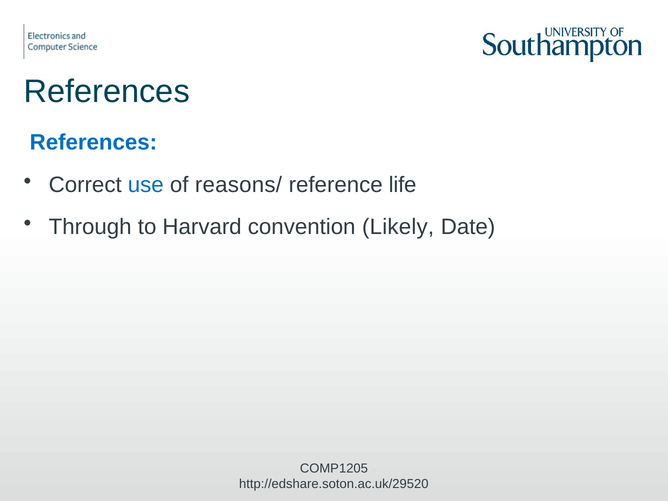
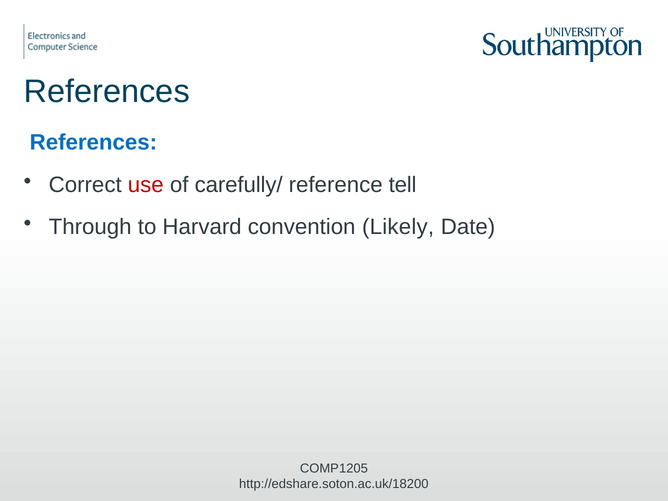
use colour: blue -> red (146, 185)
reasons/: reasons/ -> carefully/ (239, 185)
life: life -> tell (403, 185)
http://edshare.soton.ac.uk/29520: http://edshare.soton.ac.uk/29520 -> http://edshare.soton.ac.uk/18200 (334, 484)
